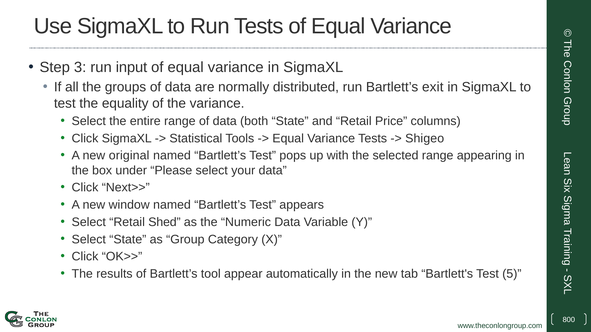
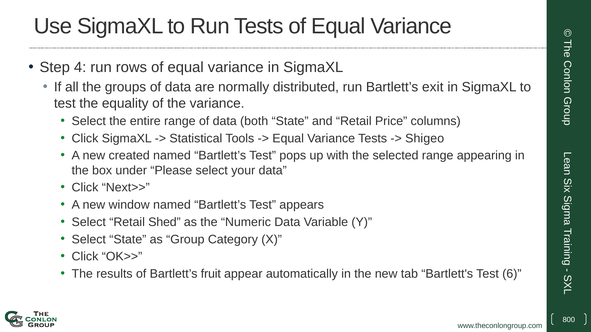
3: 3 -> 4 (80, 68)
input: input -> rows (131, 68)
original: original -> created (129, 156)
tool: tool -> fruit (211, 274)
5: 5 -> 6 (512, 274)
